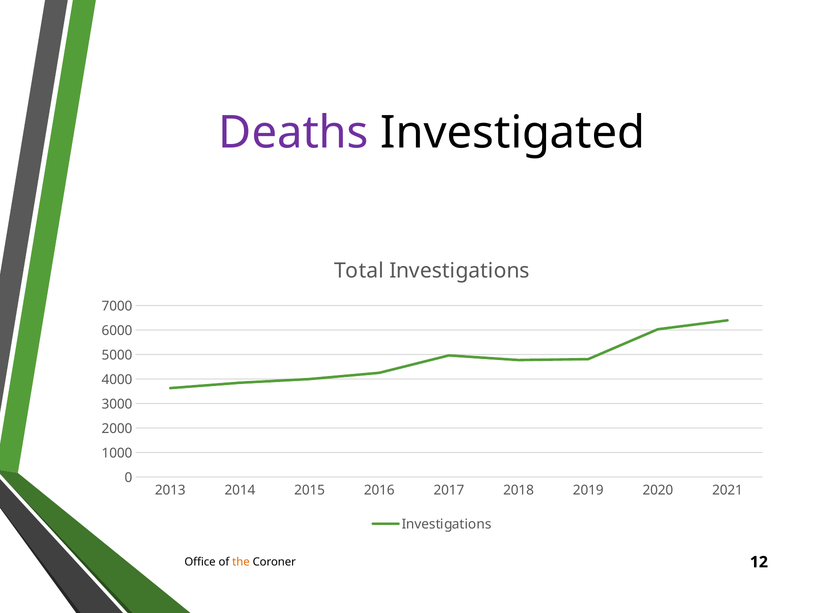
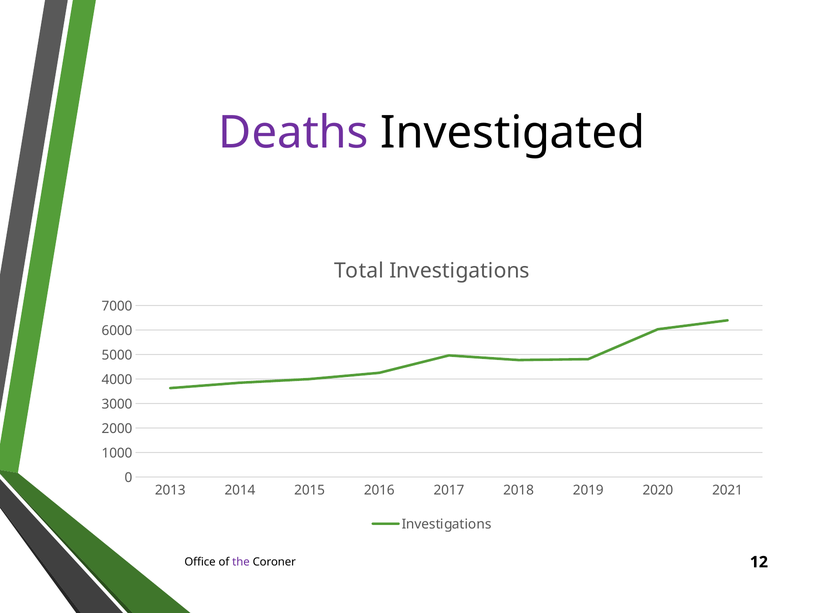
the colour: orange -> purple (241, 562)
